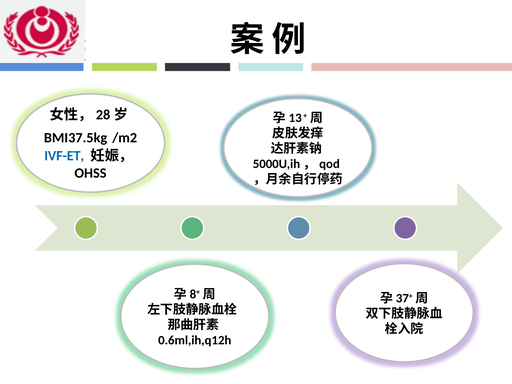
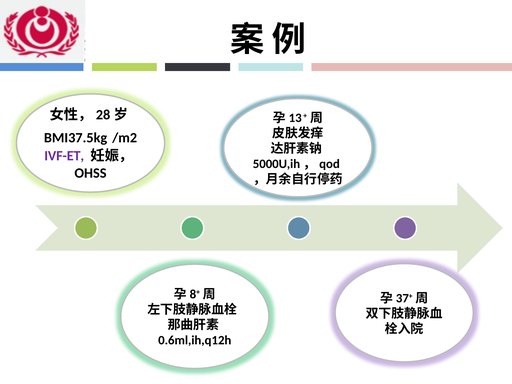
IVF-ET colour: blue -> purple (64, 156)
